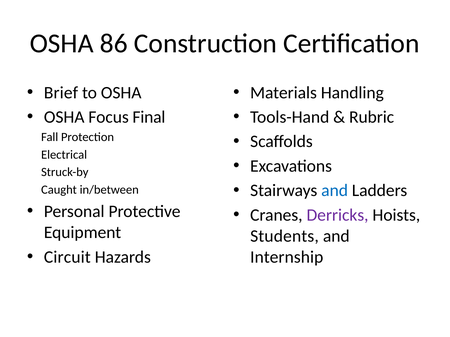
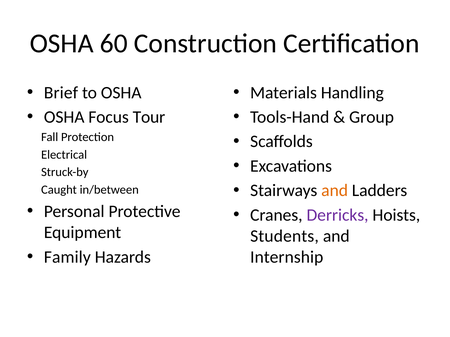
86: 86 -> 60 (114, 44)
Final: Final -> Tour (149, 117)
Rubric: Rubric -> Group (372, 117)
and colour: blue -> orange (335, 191)
Circuit: Circuit -> Family (67, 257)
